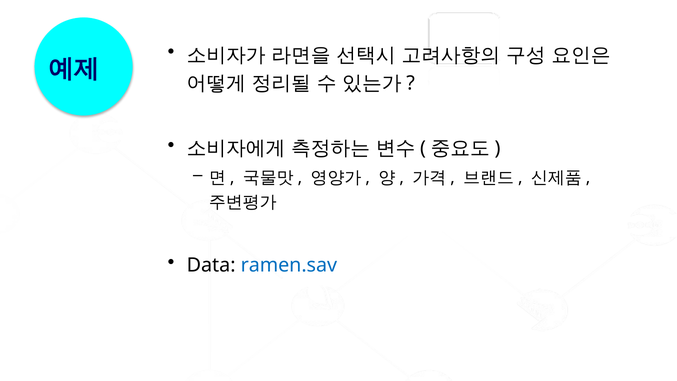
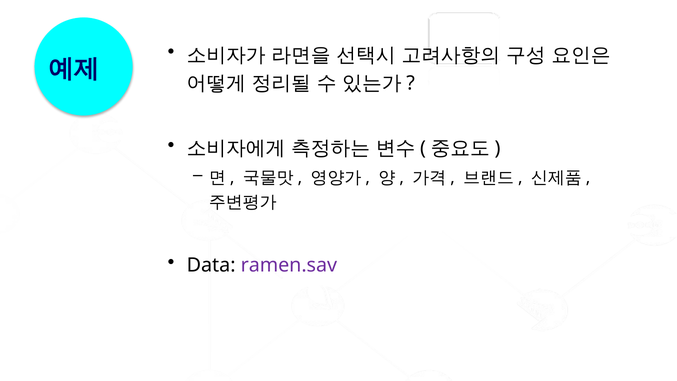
ramen.sav colour: blue -> purple (289, 265)
